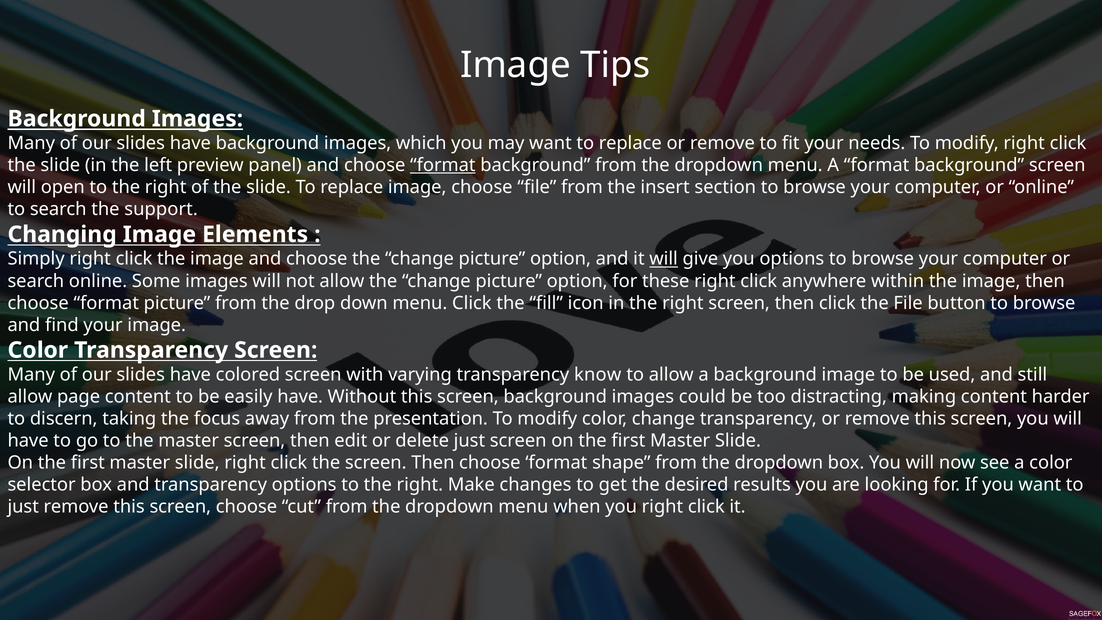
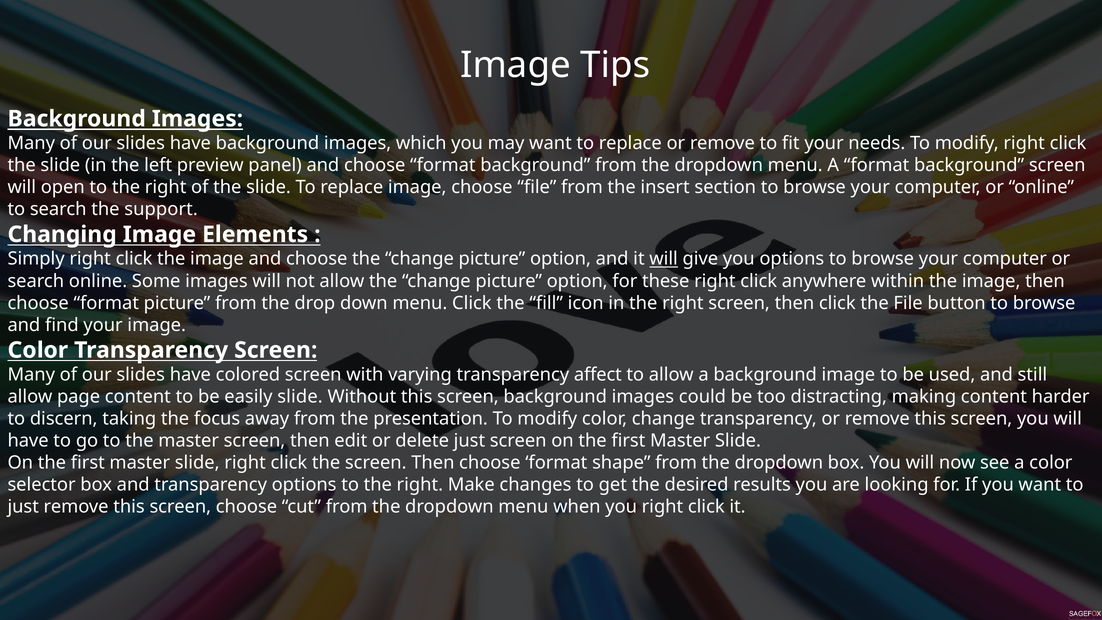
format underline: present -> none (443, 165)
know: know -> affect (598, 375)
easily have: have -> slide (300, 397)
